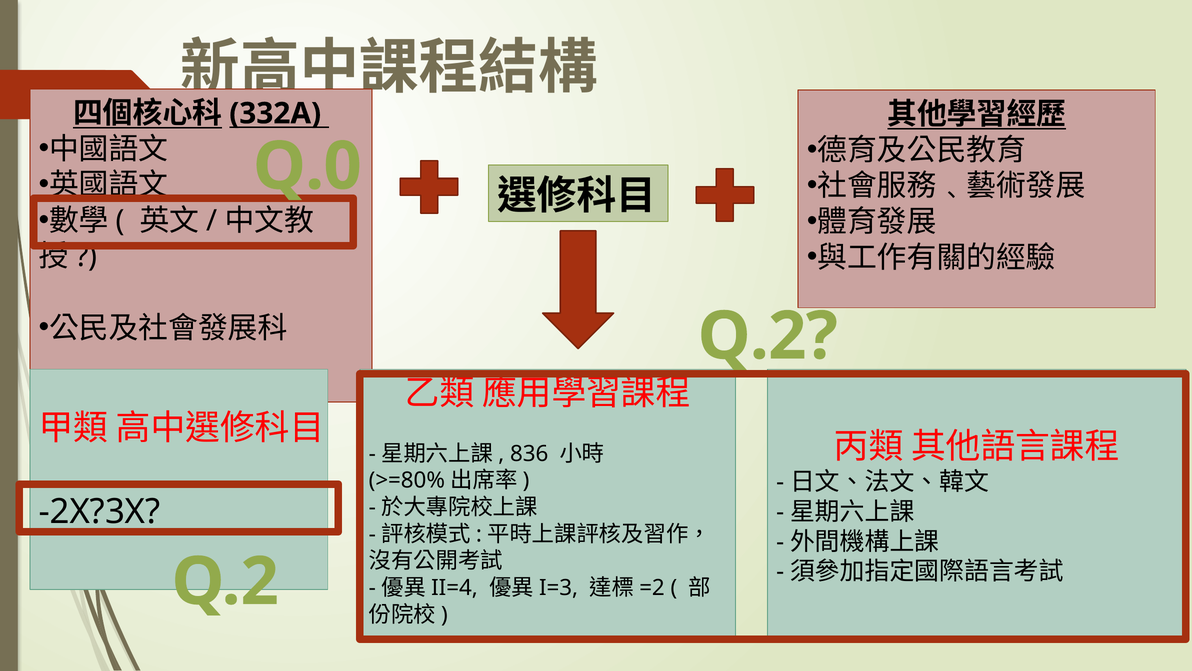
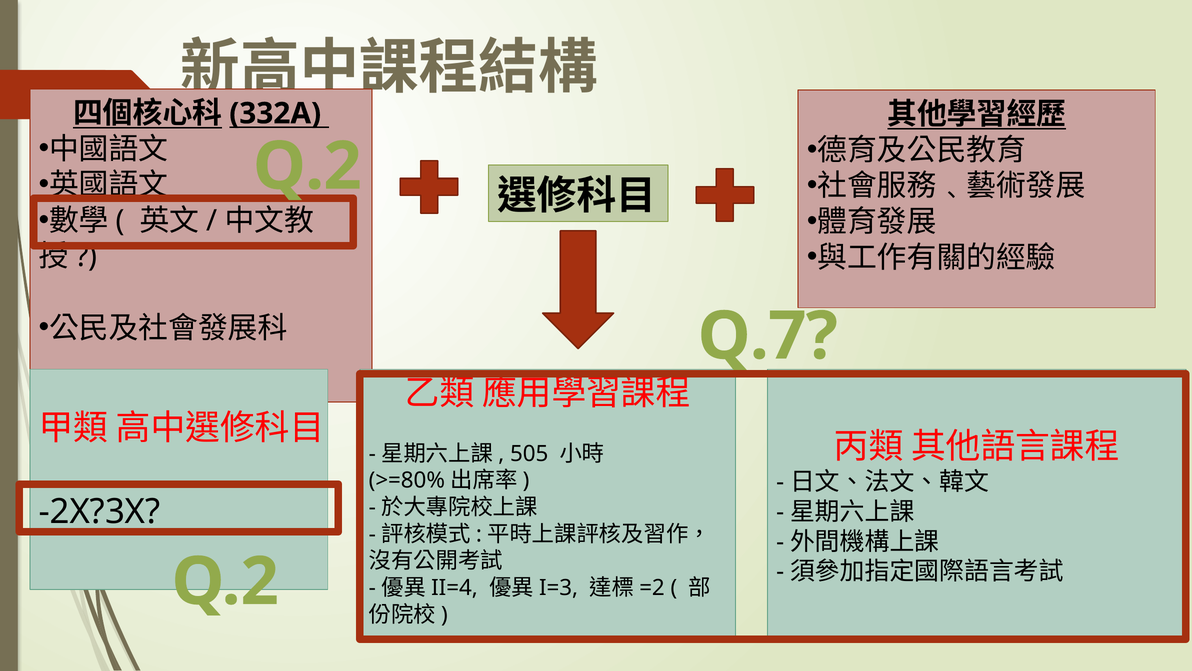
Q.0: Q.0 -> Q.2 (307, 166)
Q.2: Q.2 -> Q.7 (768, 336)
836: 836 -> 505 (529, 453)
